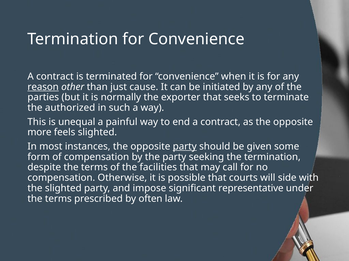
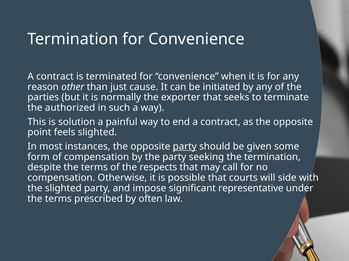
reason underline: present -> none (43, 87)
unequal: unequal -> solution (77, 122)
more: more -> point (39, 133)
facilities: facilities -> respects (158, 168)
